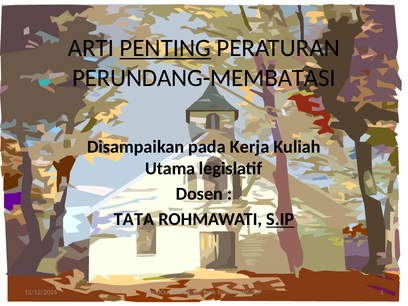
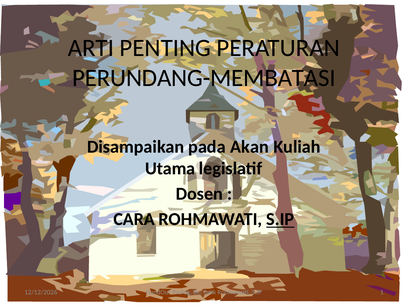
PENTING underline: present -> none (165, 48)
Kerja: Kerja -> Akan (250, 147)
TATA: TATA -> CARA (134, 219)
